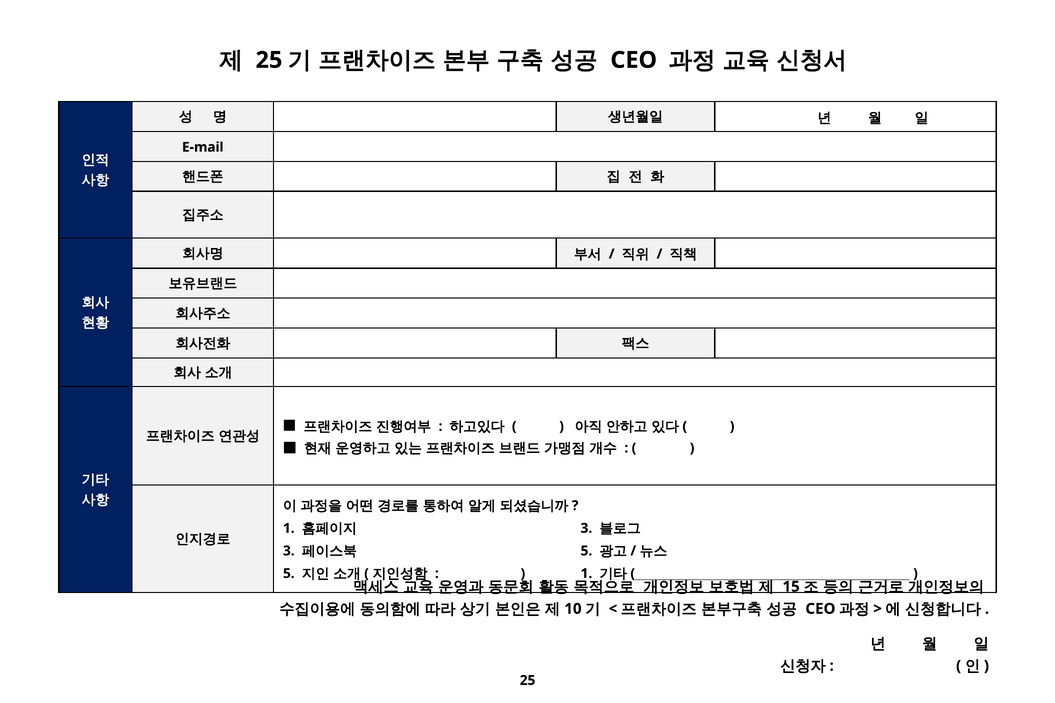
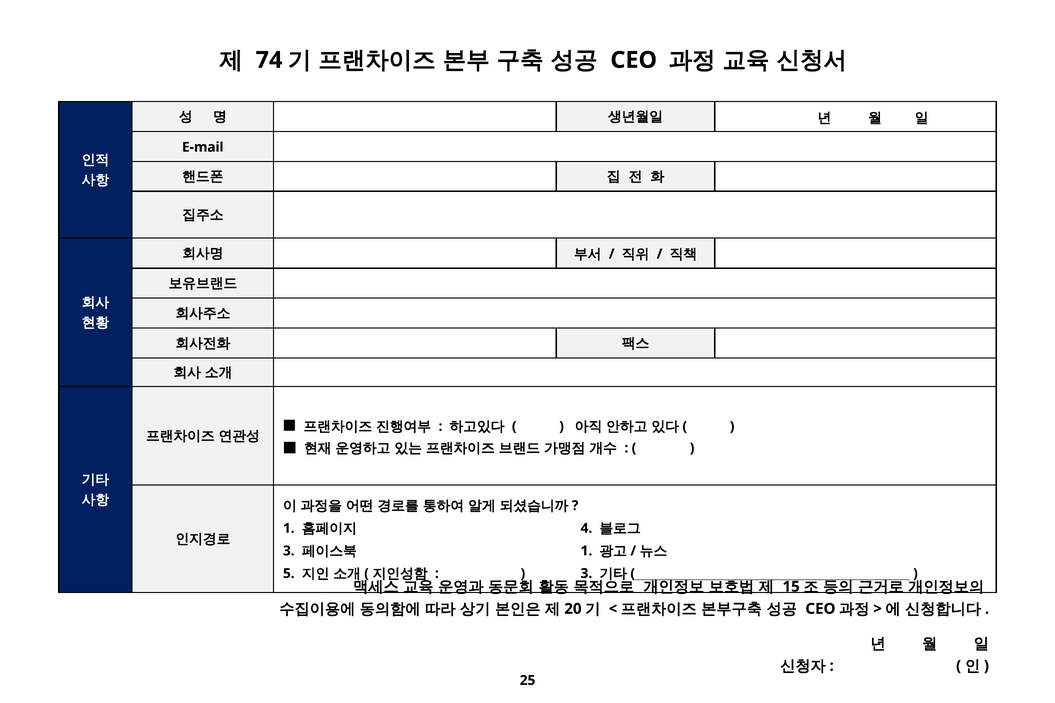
25: 25 -> 74 (269, 60)
3: 3 -> 4 (586, 528)
5: 5 -> 1 (586, 551)
1: 1 -> 3 (586, 573)
10: 10 -> 20 (573, 609)
